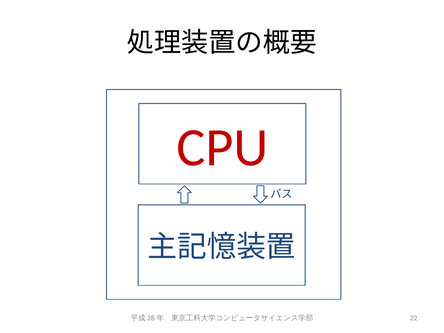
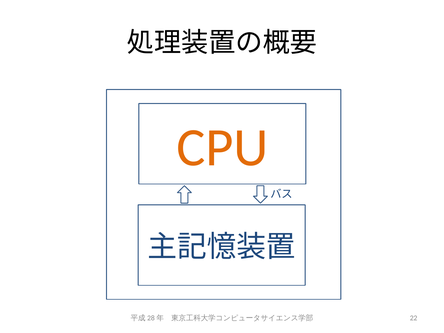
CPU colour: red -> orange (222, 148)
